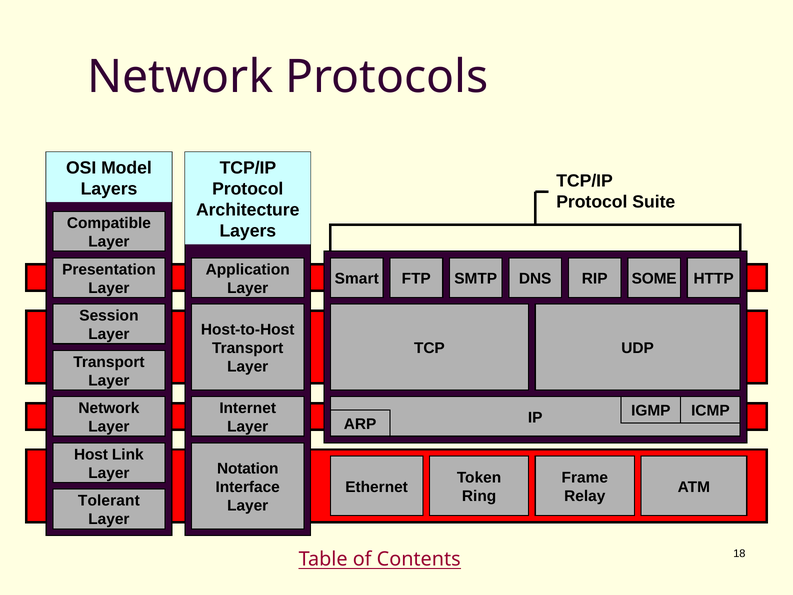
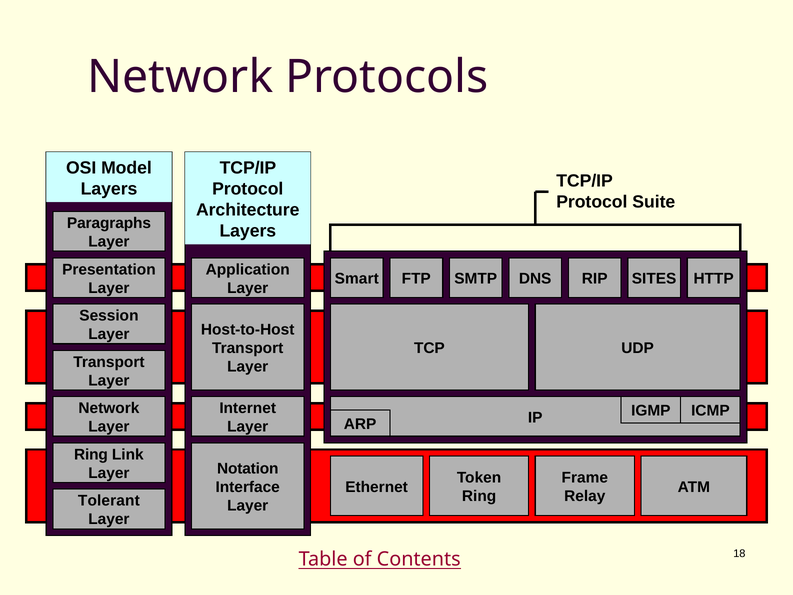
Compatible: Compatible -> Paragraphs (109, 223)
SOME: SOME -> SITES (654, 279)
Host: Host -> Ring (91, 454)
